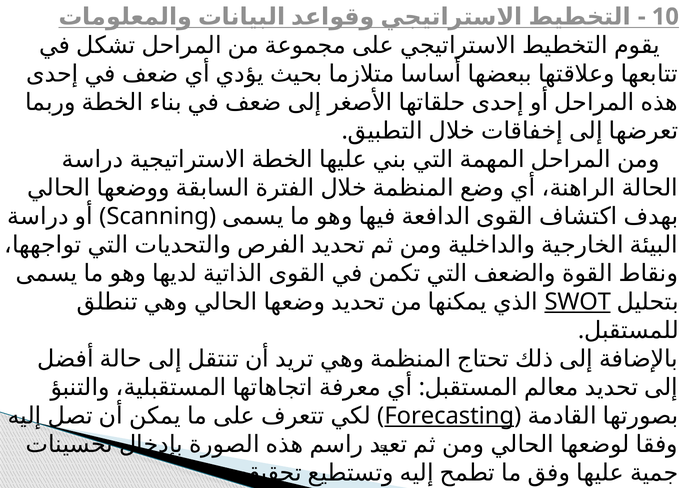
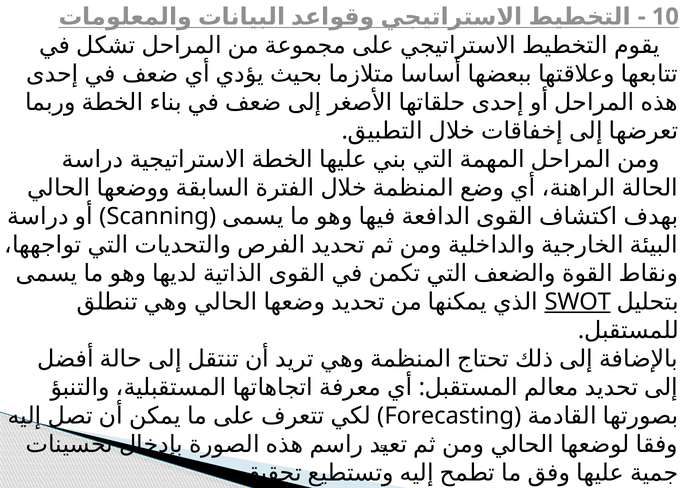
Forecasting underline: present -> none (449, 416)
